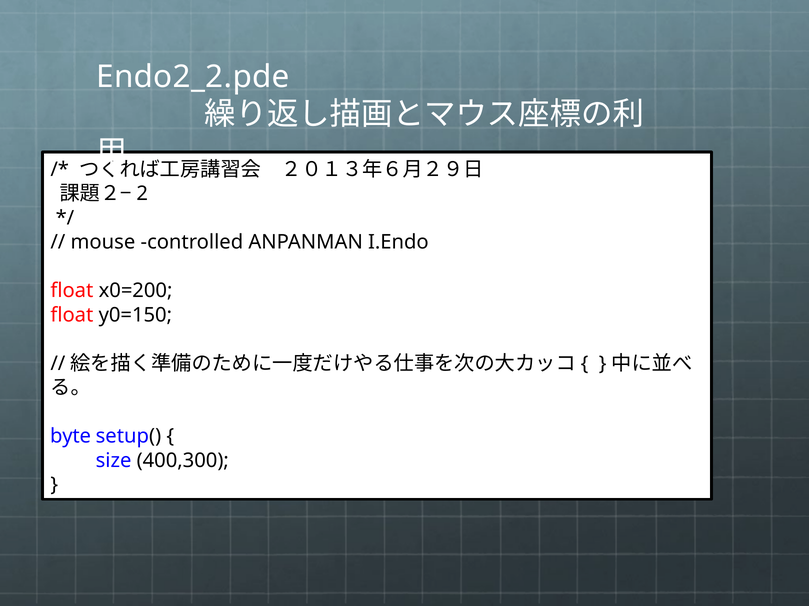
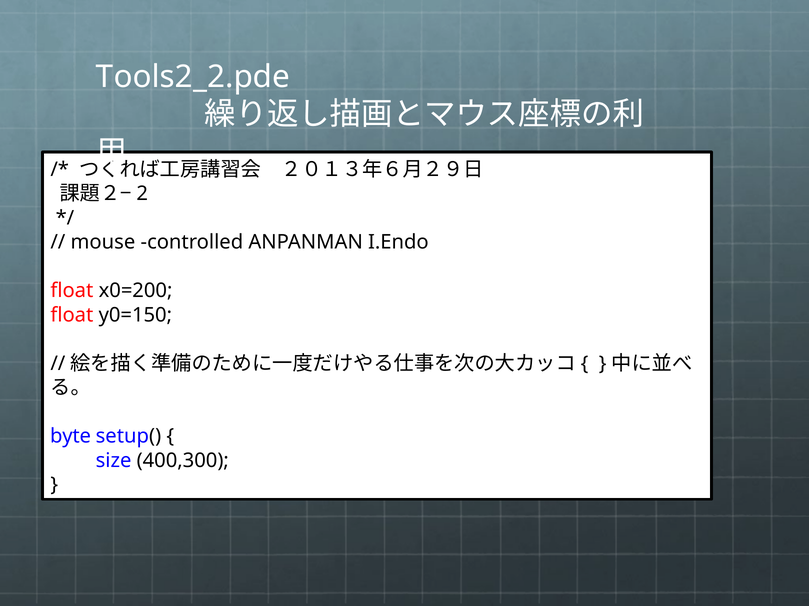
Endo2_2.pde: Endo2_2.pde -> Tools2_2.pde (193, 77)
